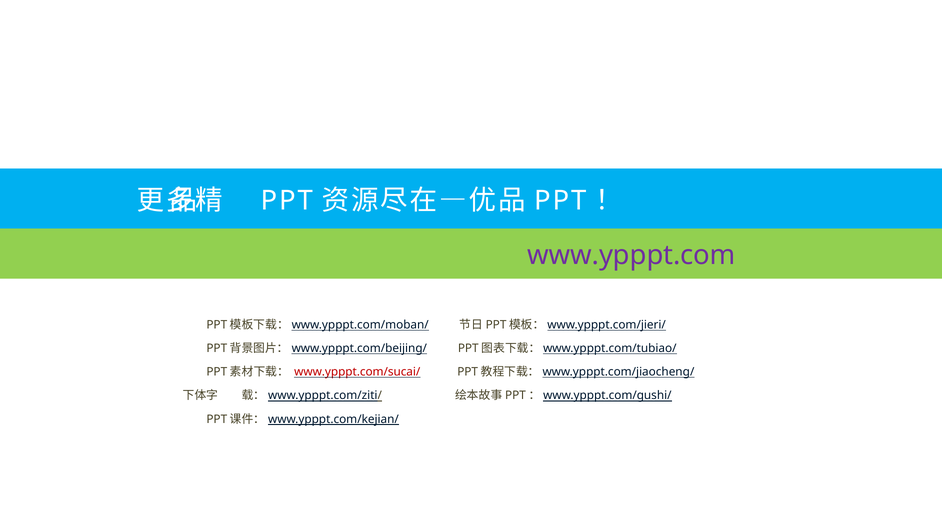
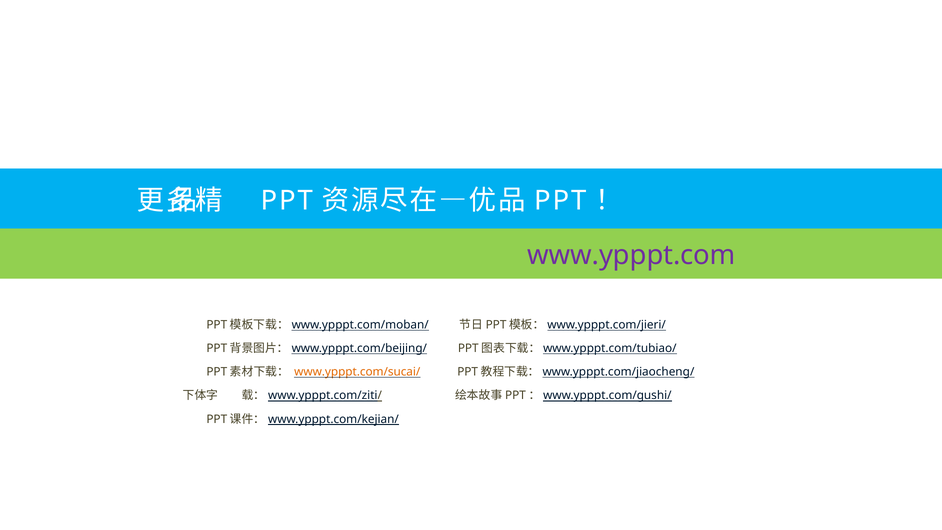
www.ypppt.com/sucai/ colour: red -> orange (357, 372)
